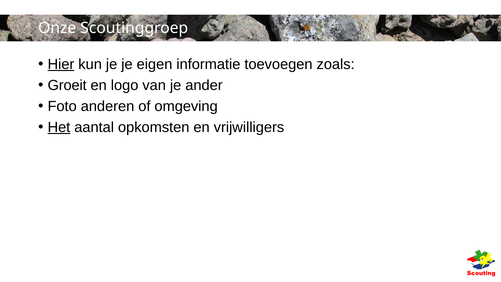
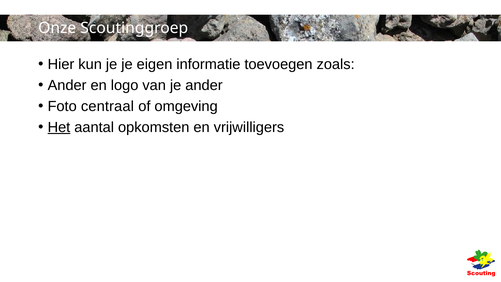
Hier underline: present -> none (61, 64)
Groeit: Groeit -> Ander (67, 85)
anderen: anderen -> centraal (107, 106)
